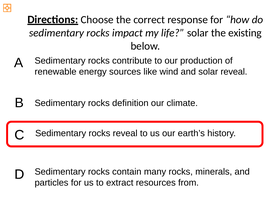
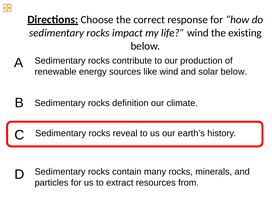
life solar: solar -> wind (198, 33)
solar reveal: reveal -> below (234, 72)
